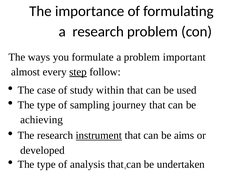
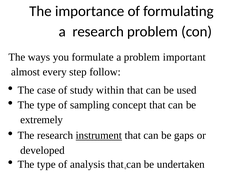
step underline: present -> none (78, 72)
journey: journey -> concept (129, 105)
achieving: achieving -> extremely (42, 120)
aims: aims -> gaps (184, 136)
